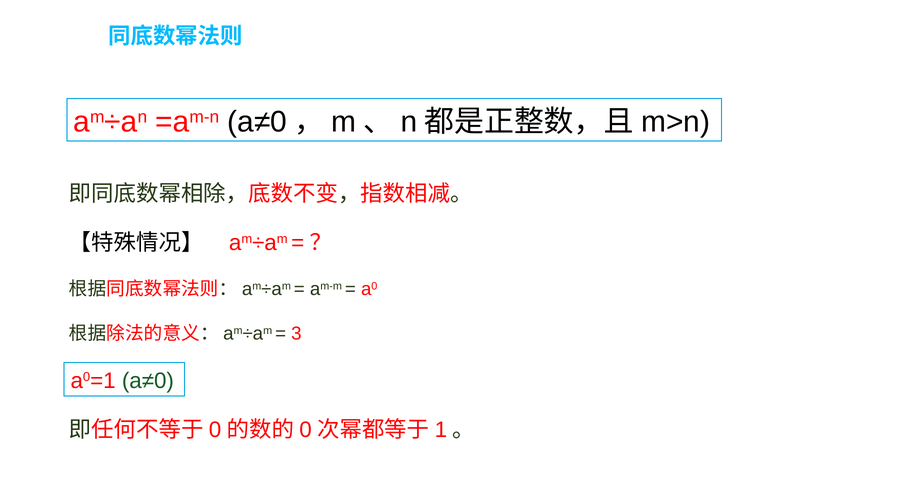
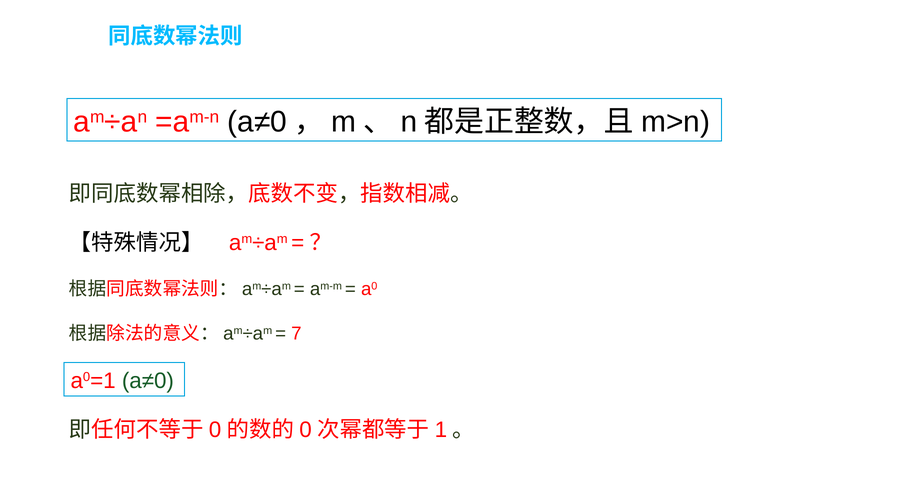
3: 3 -> 7 (296, 334)
